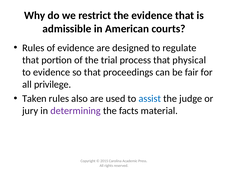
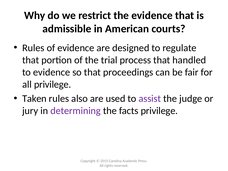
physical: physical -> handled (189, 60)
assist colour: blue -> purple (150, 99)
facts material: material -> privilege (159, 111)
